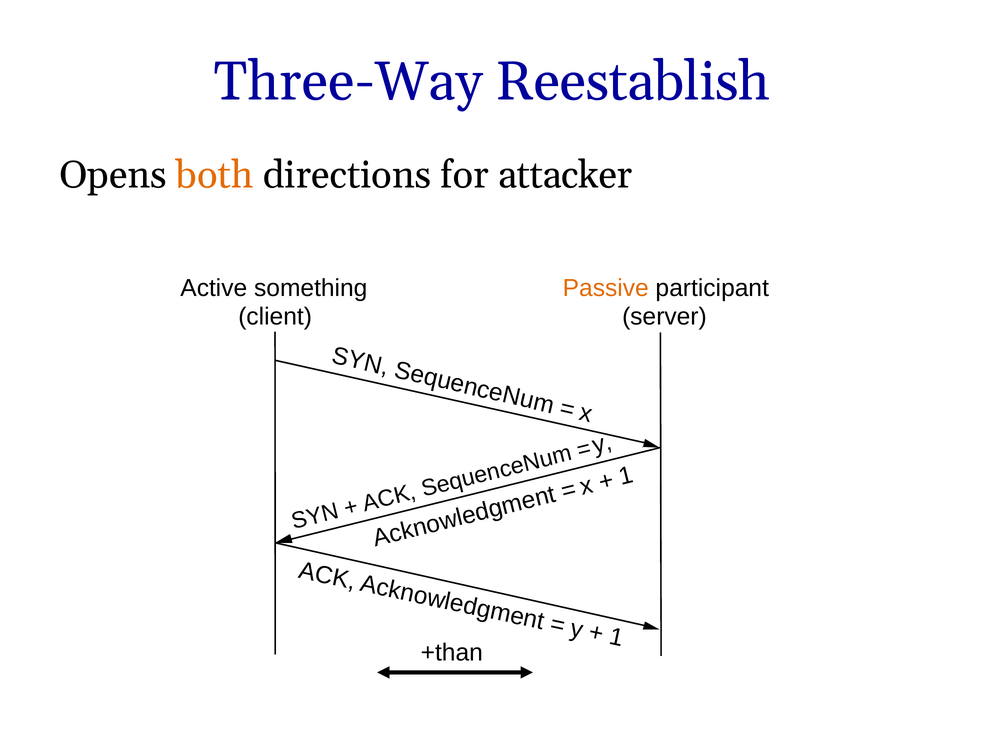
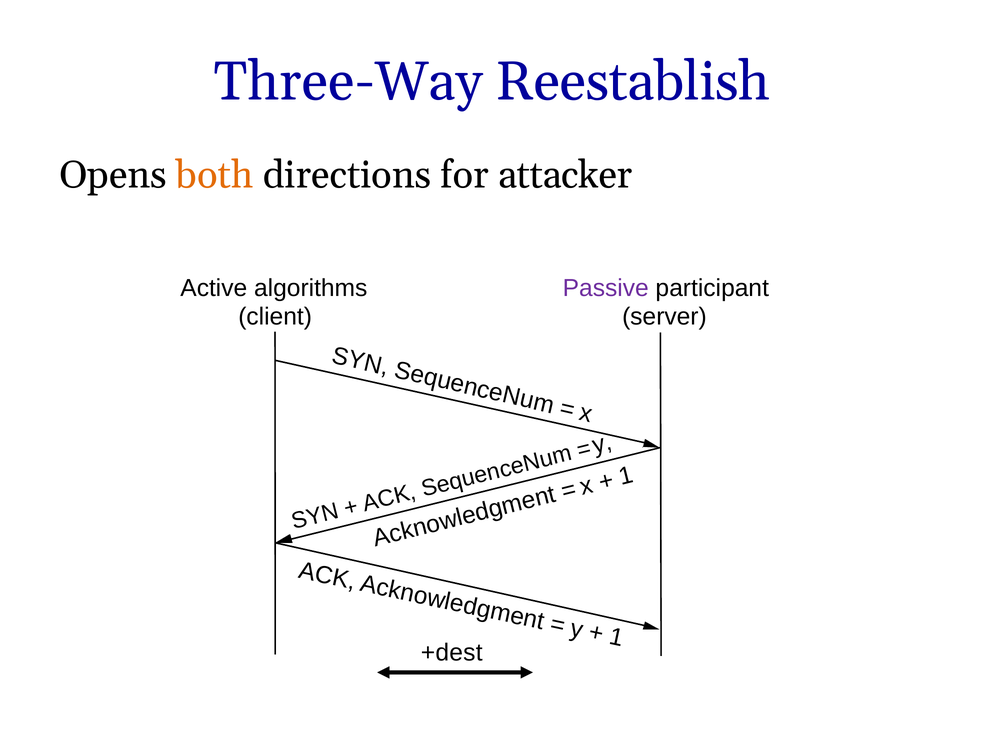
something: something -> algorithms (311, 288)
Passive colour: orange -> purple (606, 288)
+than: +than -> +dest (452, 653)
